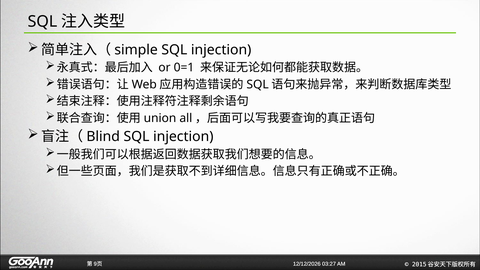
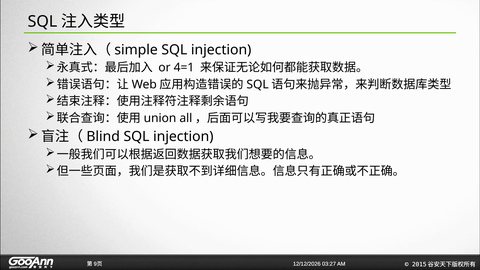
0=1: 0=1 -> 4=1 (184, 68)
